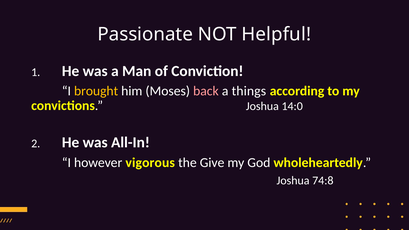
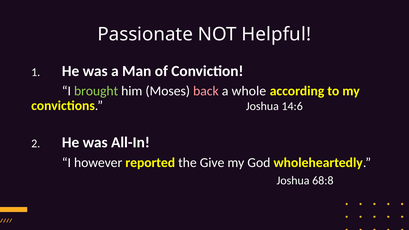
brought colour: yellow -> light green (96, 91)
things: things -> whole (249, 91)
14:0: 14:0 -> 14:6 (292, 106)
vigorous: vigorous -> reported (150, 163)
74:8: 74:8 -> 68:8 (323, 181)
